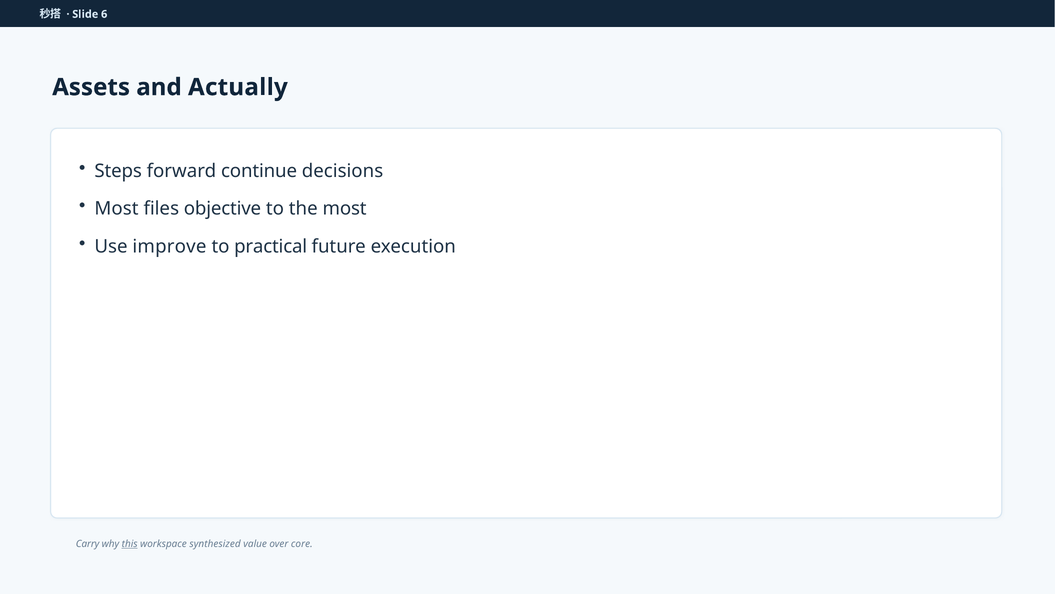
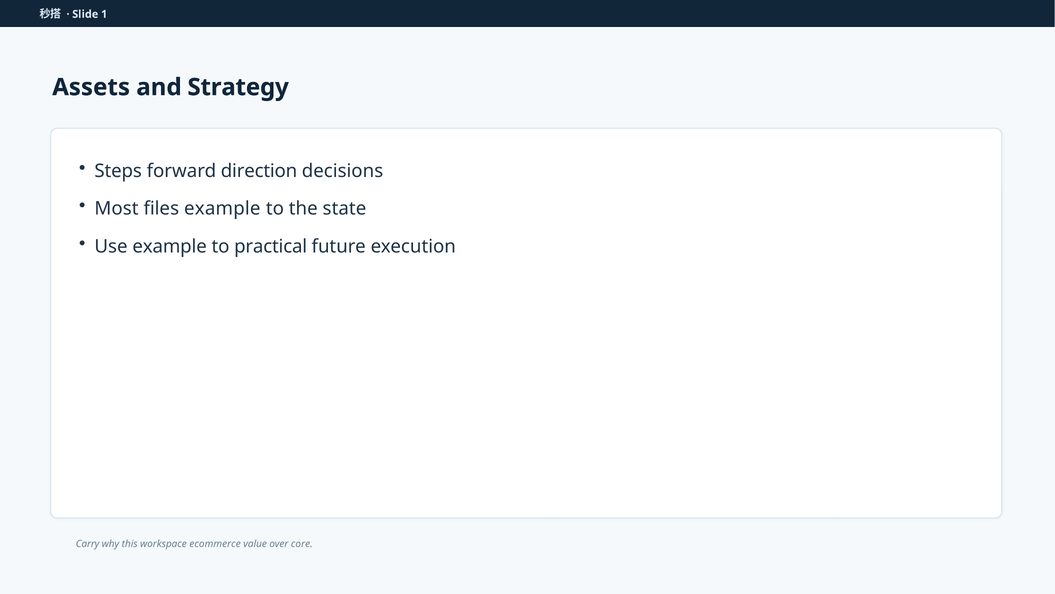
6: 6 -> 1 (104, 14)
Actually: Actually -> Strategy (238, 87)
continue: continue -> direction (259, 171)
files objective: objective -> example (222, 209)
the most: most -> state (344, 209)
Use improve: improve -> example (170, 246)
this underline: present -> none (130, 543)
synthesized: synthesized -> ecommerce (215, 543)
